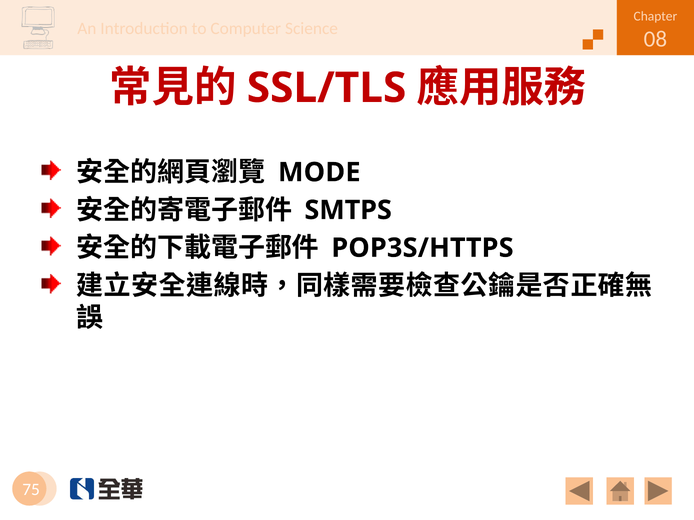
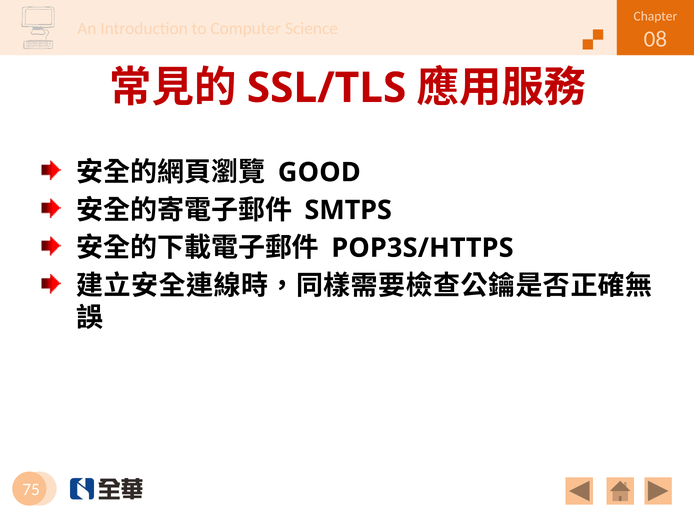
MODE: MODE -> GOOD (319, 173)
